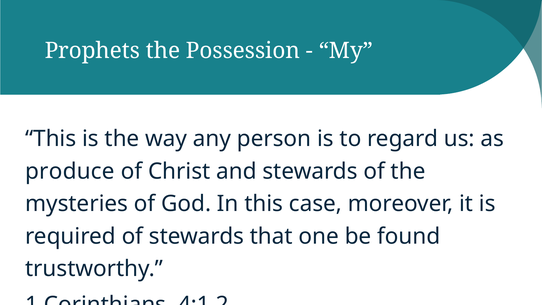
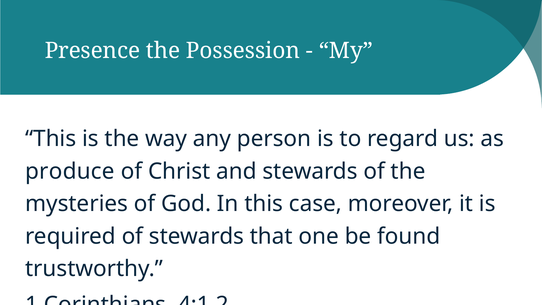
Prophets: Prophets -> Presence (92, 51)
